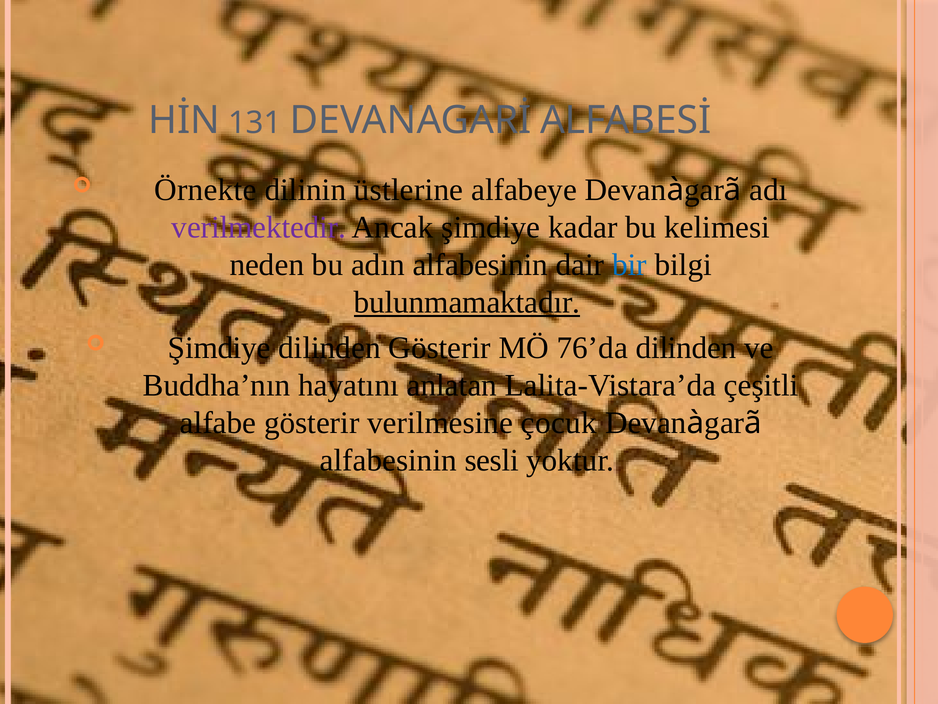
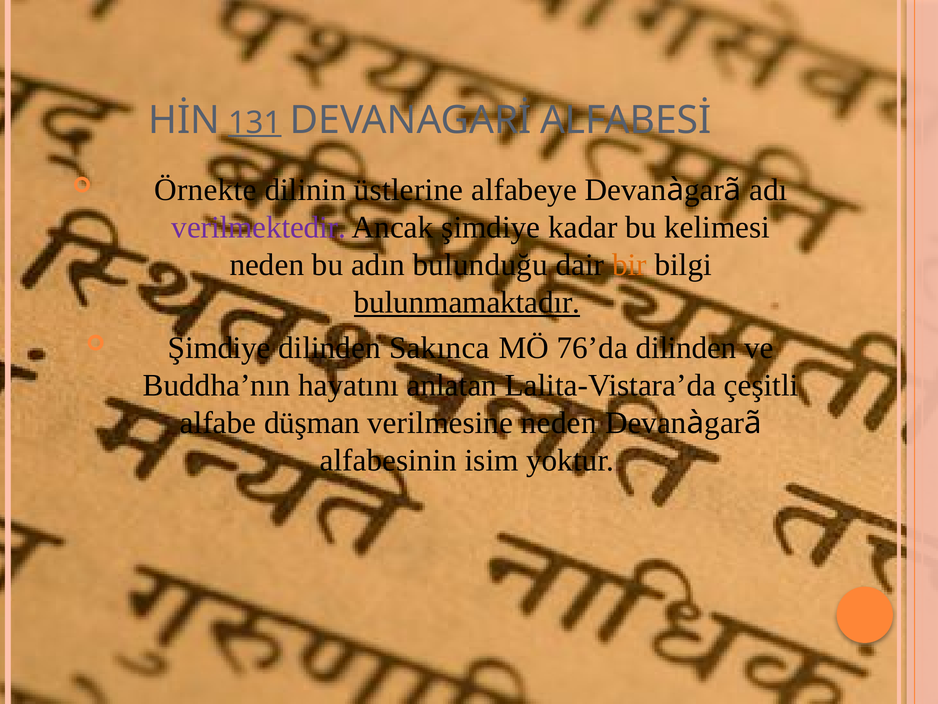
131 underline: none -> present (255, 123)
adın alfabesinin: alfabesinin -> bulunduğu (480, 265)
bir colour: blue -> orange (629, 265)
dilinden Gösterir: Gösterir -> Sakınca (439, 348)
alfabe gösterir: gösterir -> düşman (312, 423)
verilmesine çocuk: çocuk -> neden (559, 423)
sesli: sesli -> isim (492, 460)
